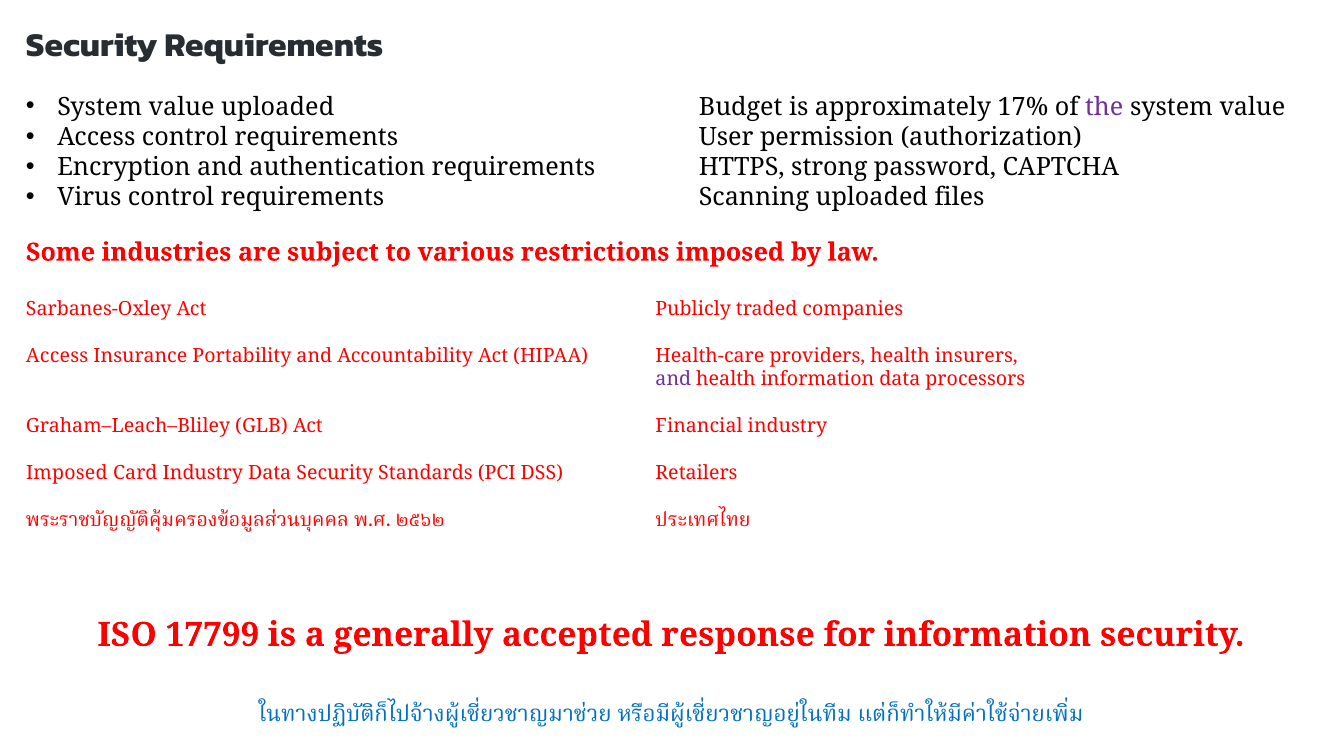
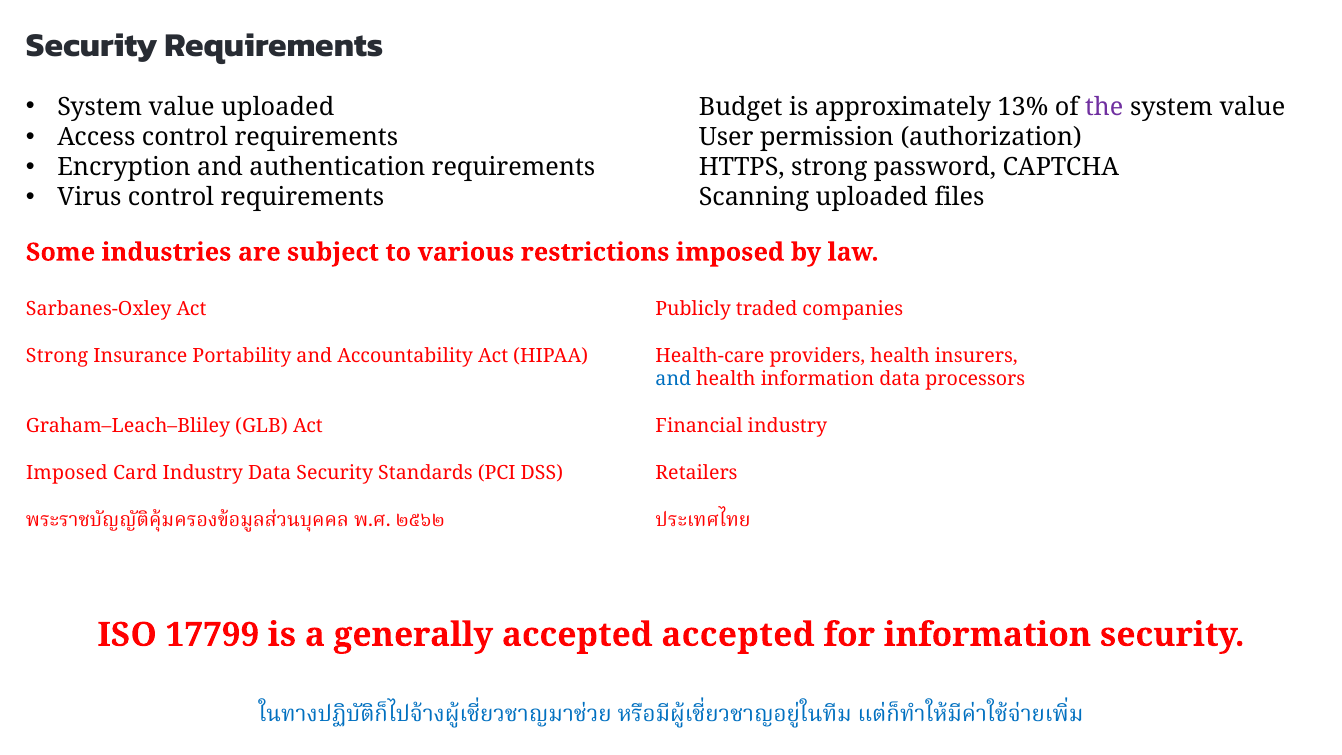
17%: 17% -> 13% (1023, 107)
Access: Access -> Strong (57, 356)
and colour: purple -> blue (673, 379)
accepted response: response -> accepted (738, 635)
